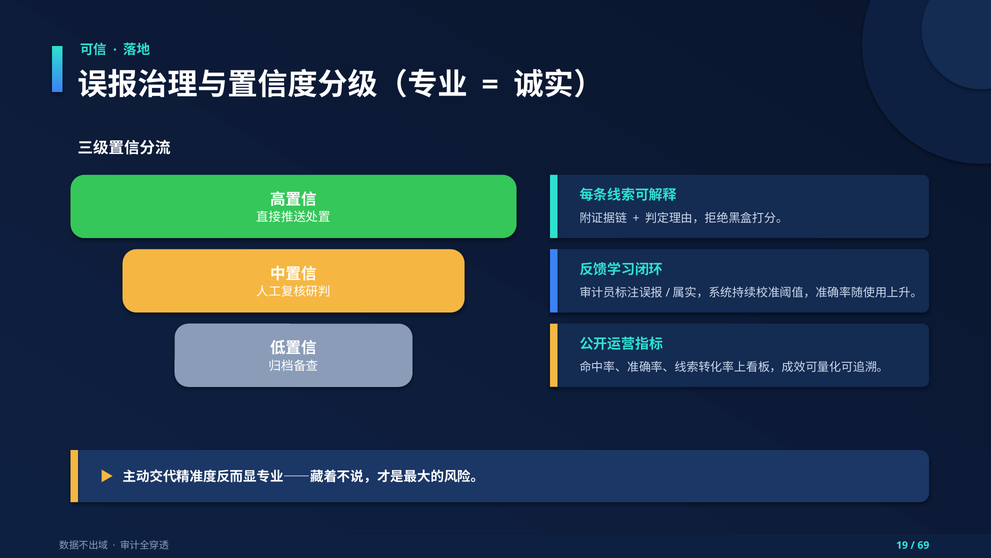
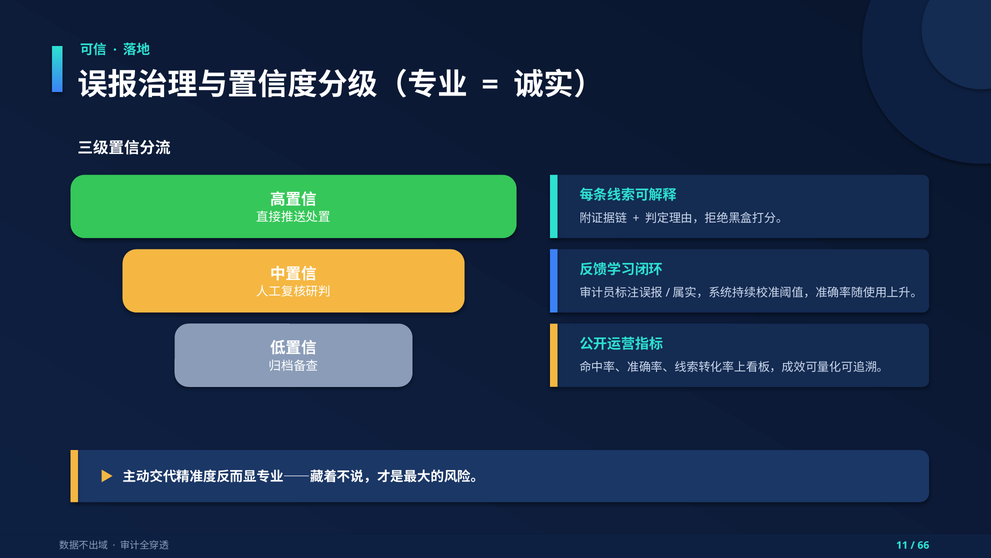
19: 19 -> 11 (902, 545)
69: 69 -> 66 (923, 545)
